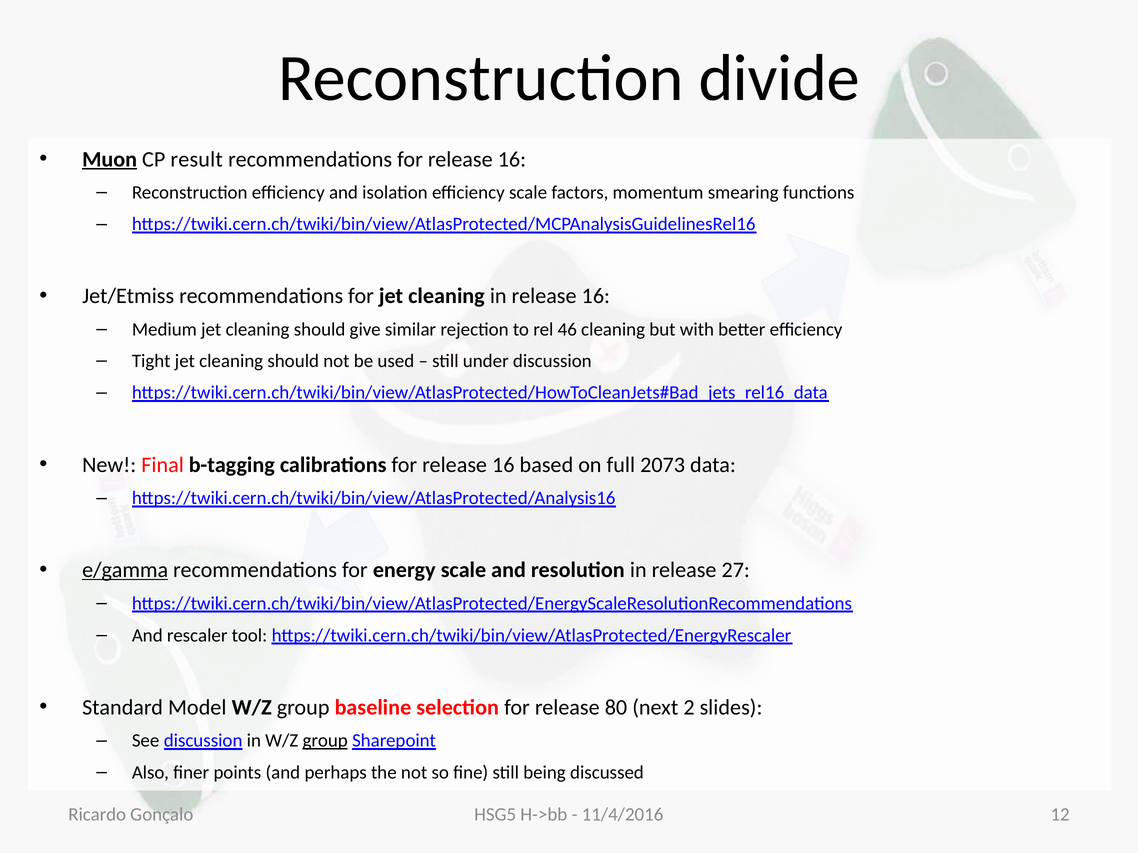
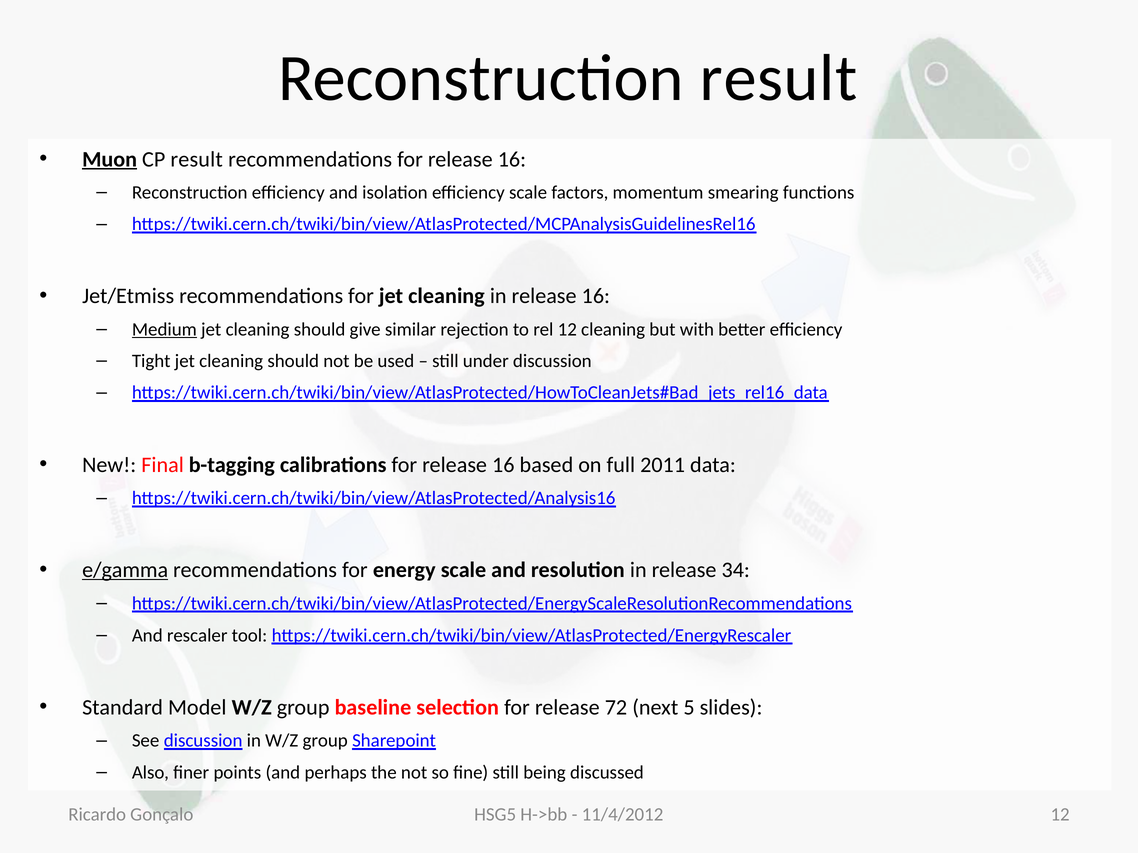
Reconstruction divide: divide -> result (779, 78)
Medium underline: none -> present (164, 330)
rel 46: 46 -> 12 (567, 330)
2073: 2073 -> 2011 (663, 465)
27: 27 -> 34 (736, 570)
80: 80 -> 72 (616, 708)
2: 2 -> 5 (689, 708)
group underline: present -> none (325, 741)
11/4/2016: 11/4/2016 -> 11/4/2012 (623, 815)
